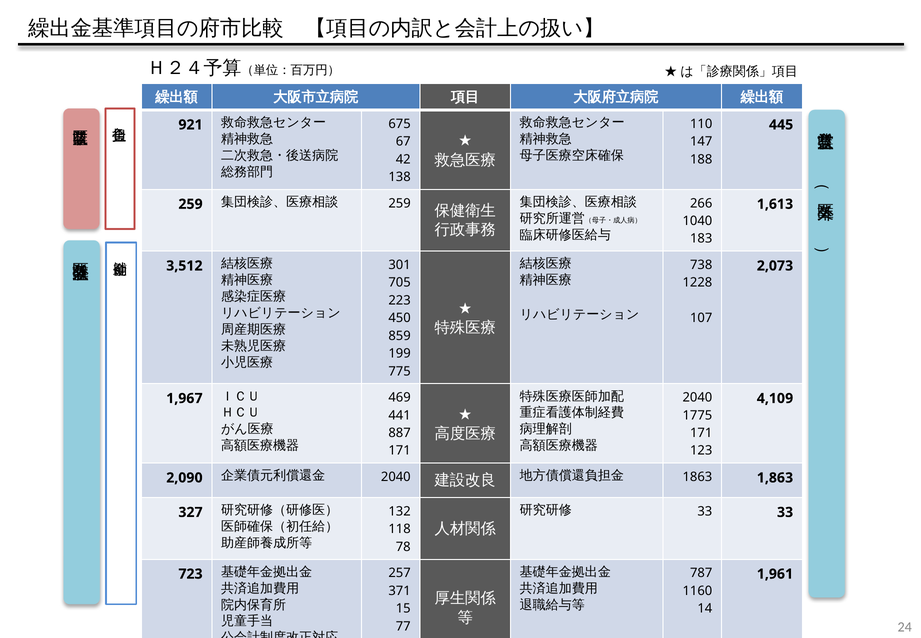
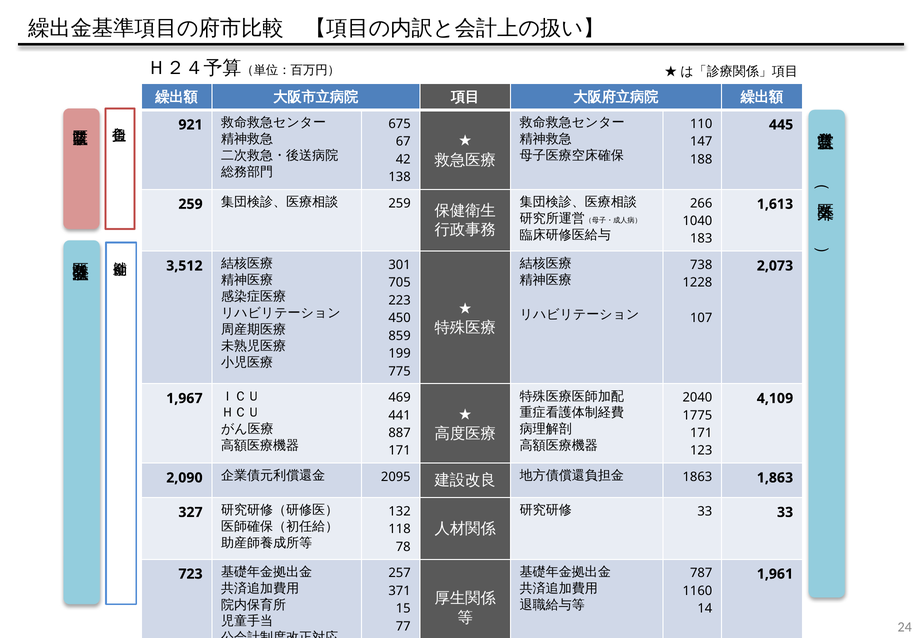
2040: 2040 -> 2095 (396, 477)
